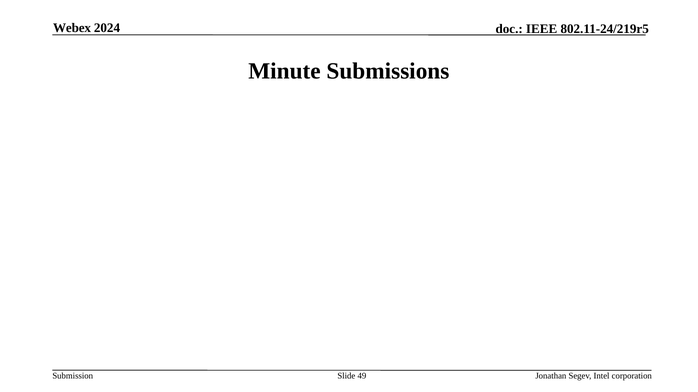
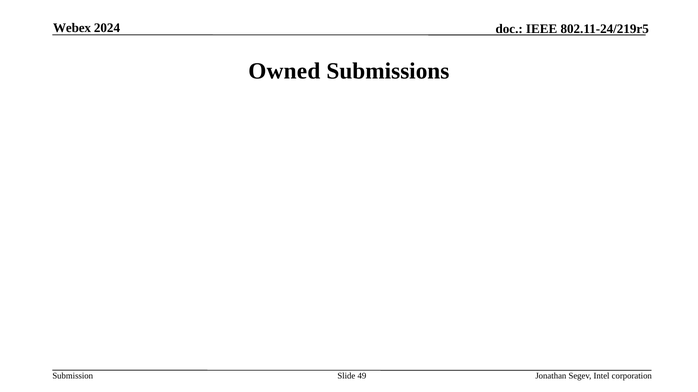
Minute: Minute -> Owned (284, 71)
